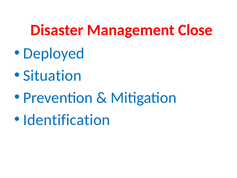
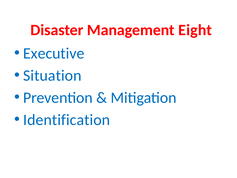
Close: Close -> Eight (195, 30)
Deployed: Deployed -> Executive (54, 53)
